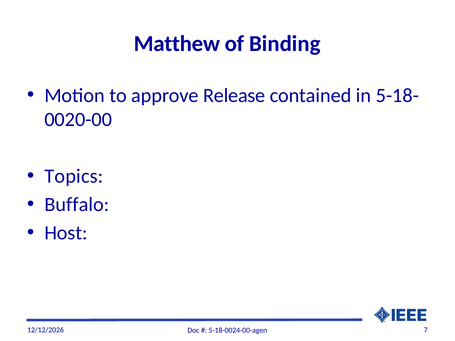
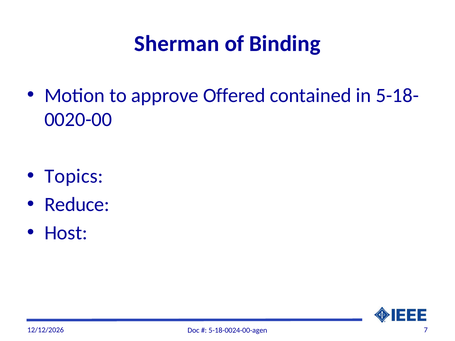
Matthew: Matthew -> Sherman (177, 44)
Release: Release -> Offered (234, 95)
Buffalo: Buffalo -> Reduce (77, 205)
